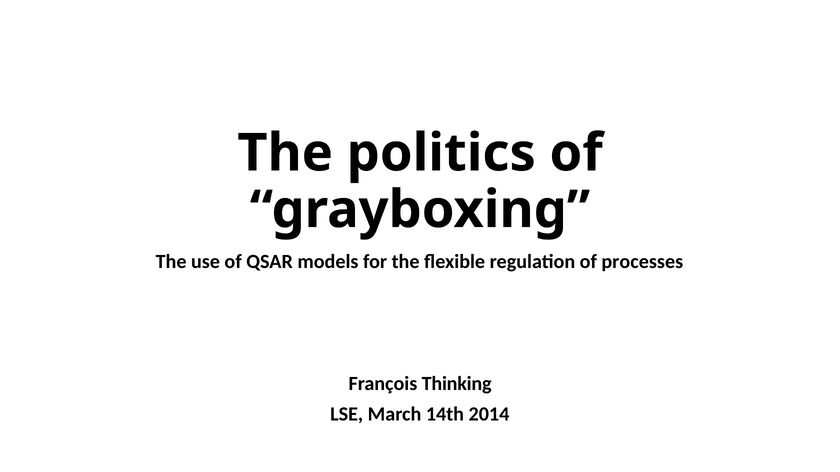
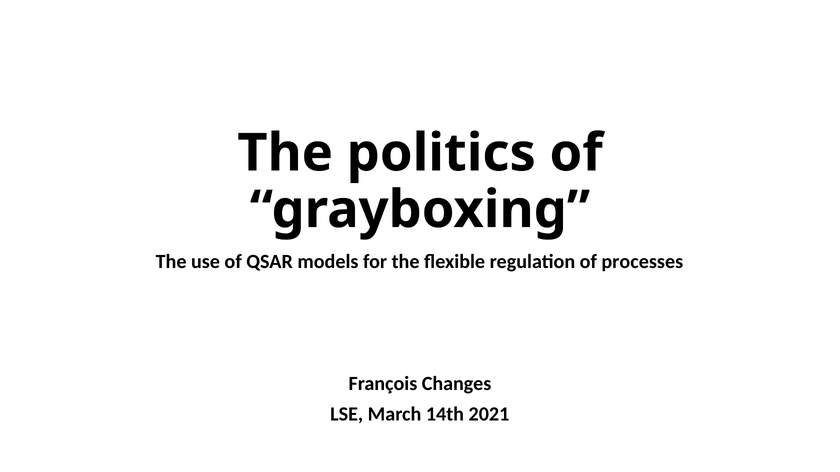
Thinking: Thinking -> Changes (457, 384)
2014: 2014 -> 2021 (489, 414)
